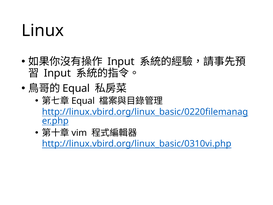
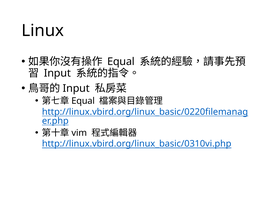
Input: Input -> Equal (121, 62)
Equal: Equal -> Input (76, 88)
